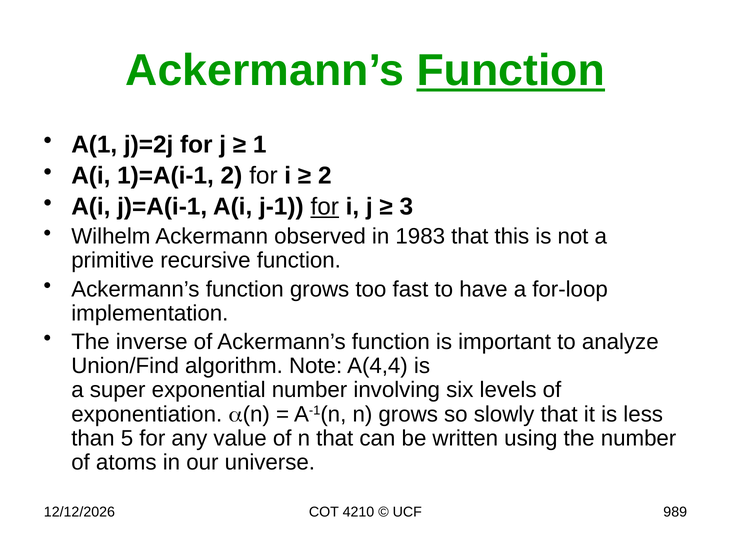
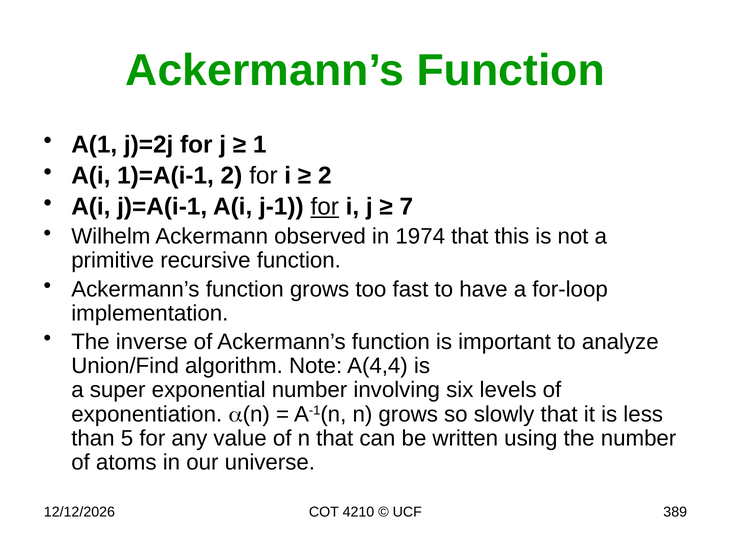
Function underline: present -> none (511, 71)
3: 3 -> 7 (406, 207)
1983: 1983 -> 1974 (420, 237)
989: 989 -> 389 (675, 512)
